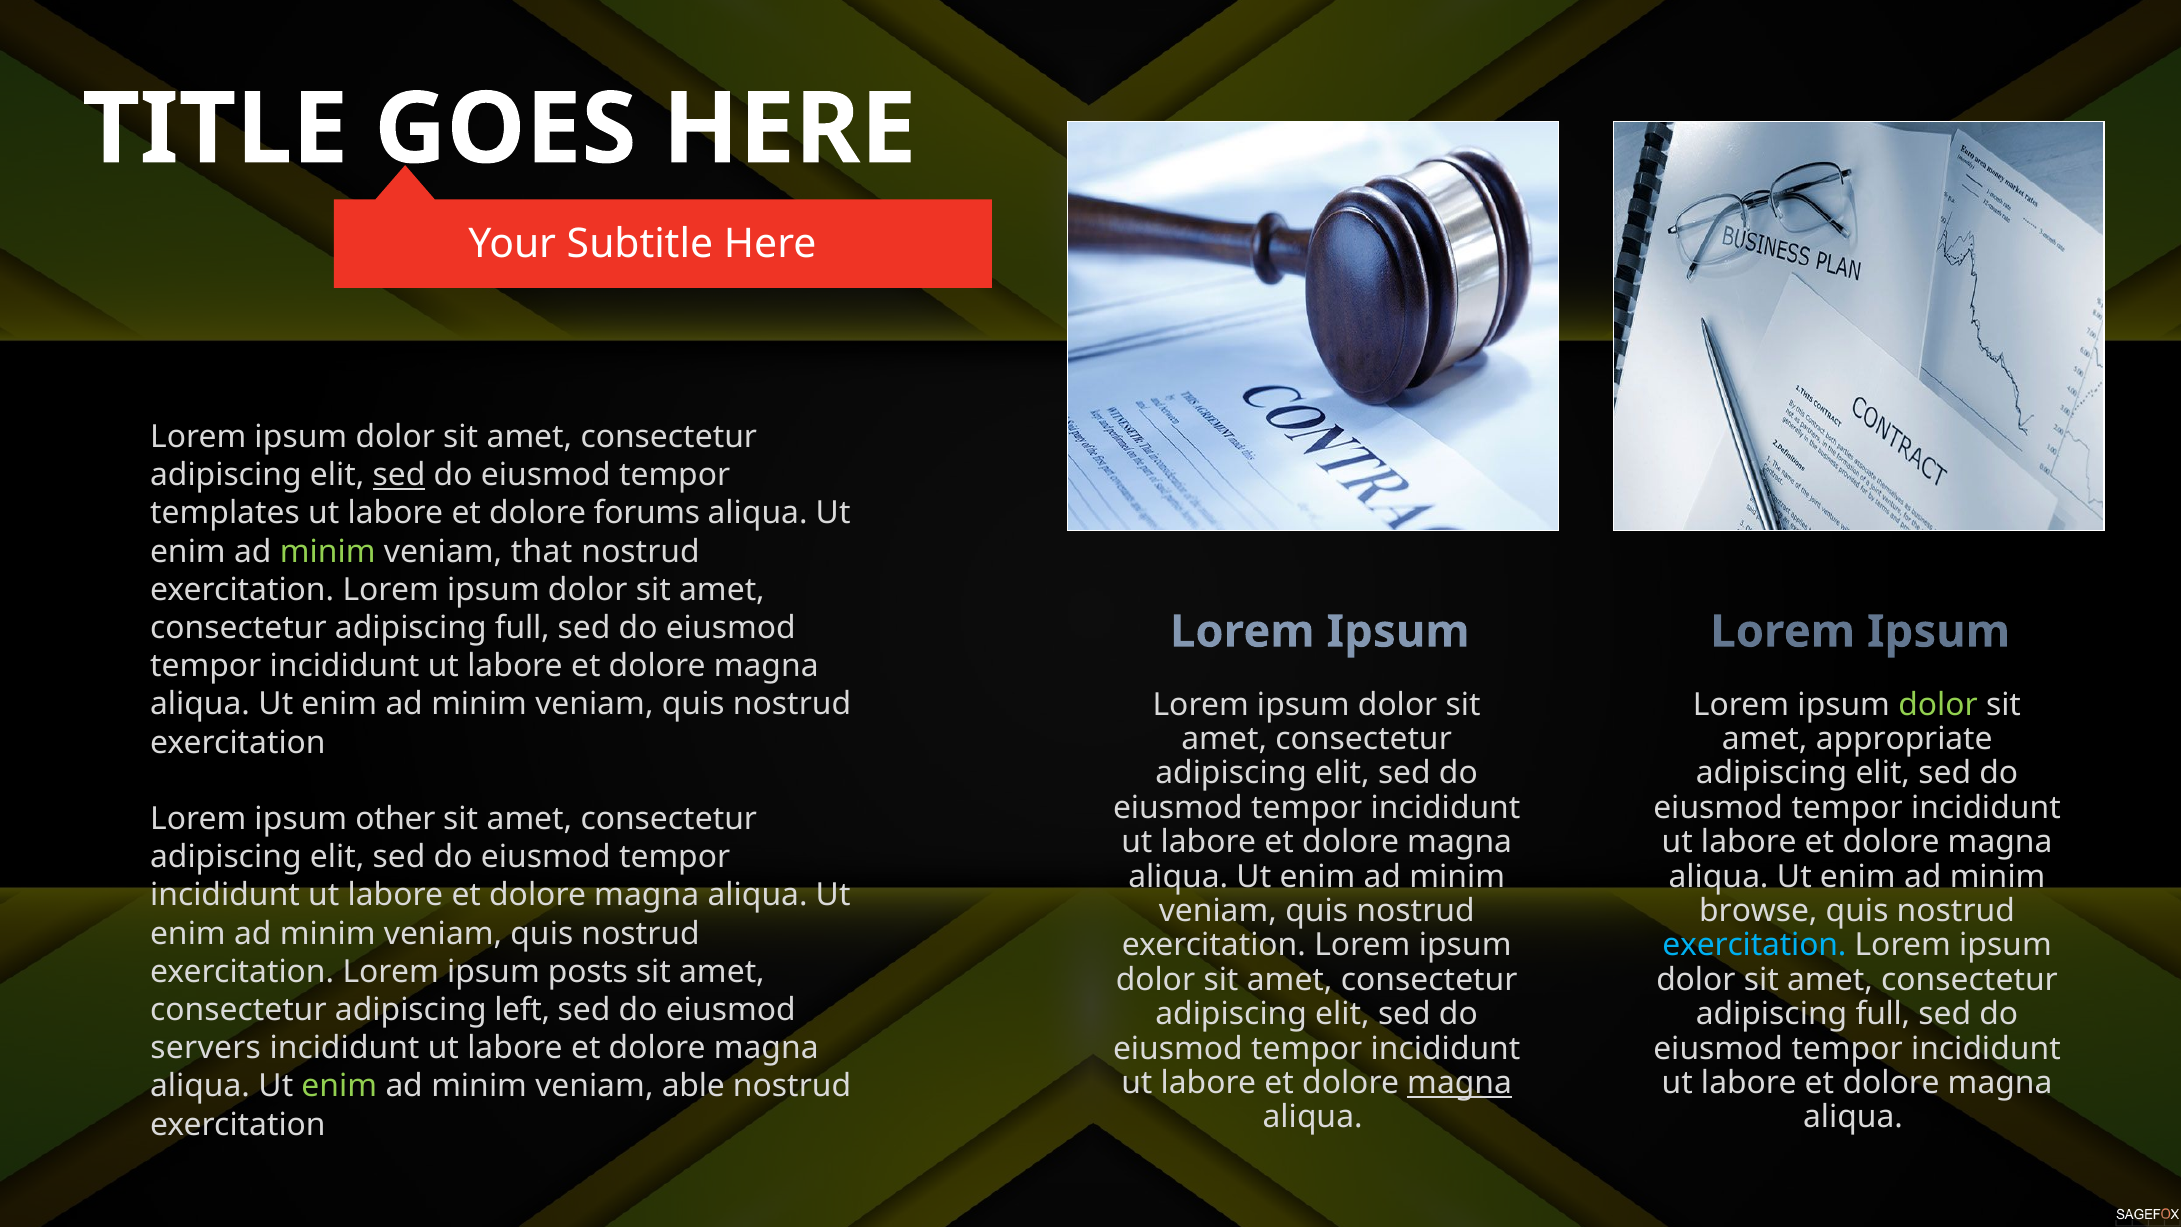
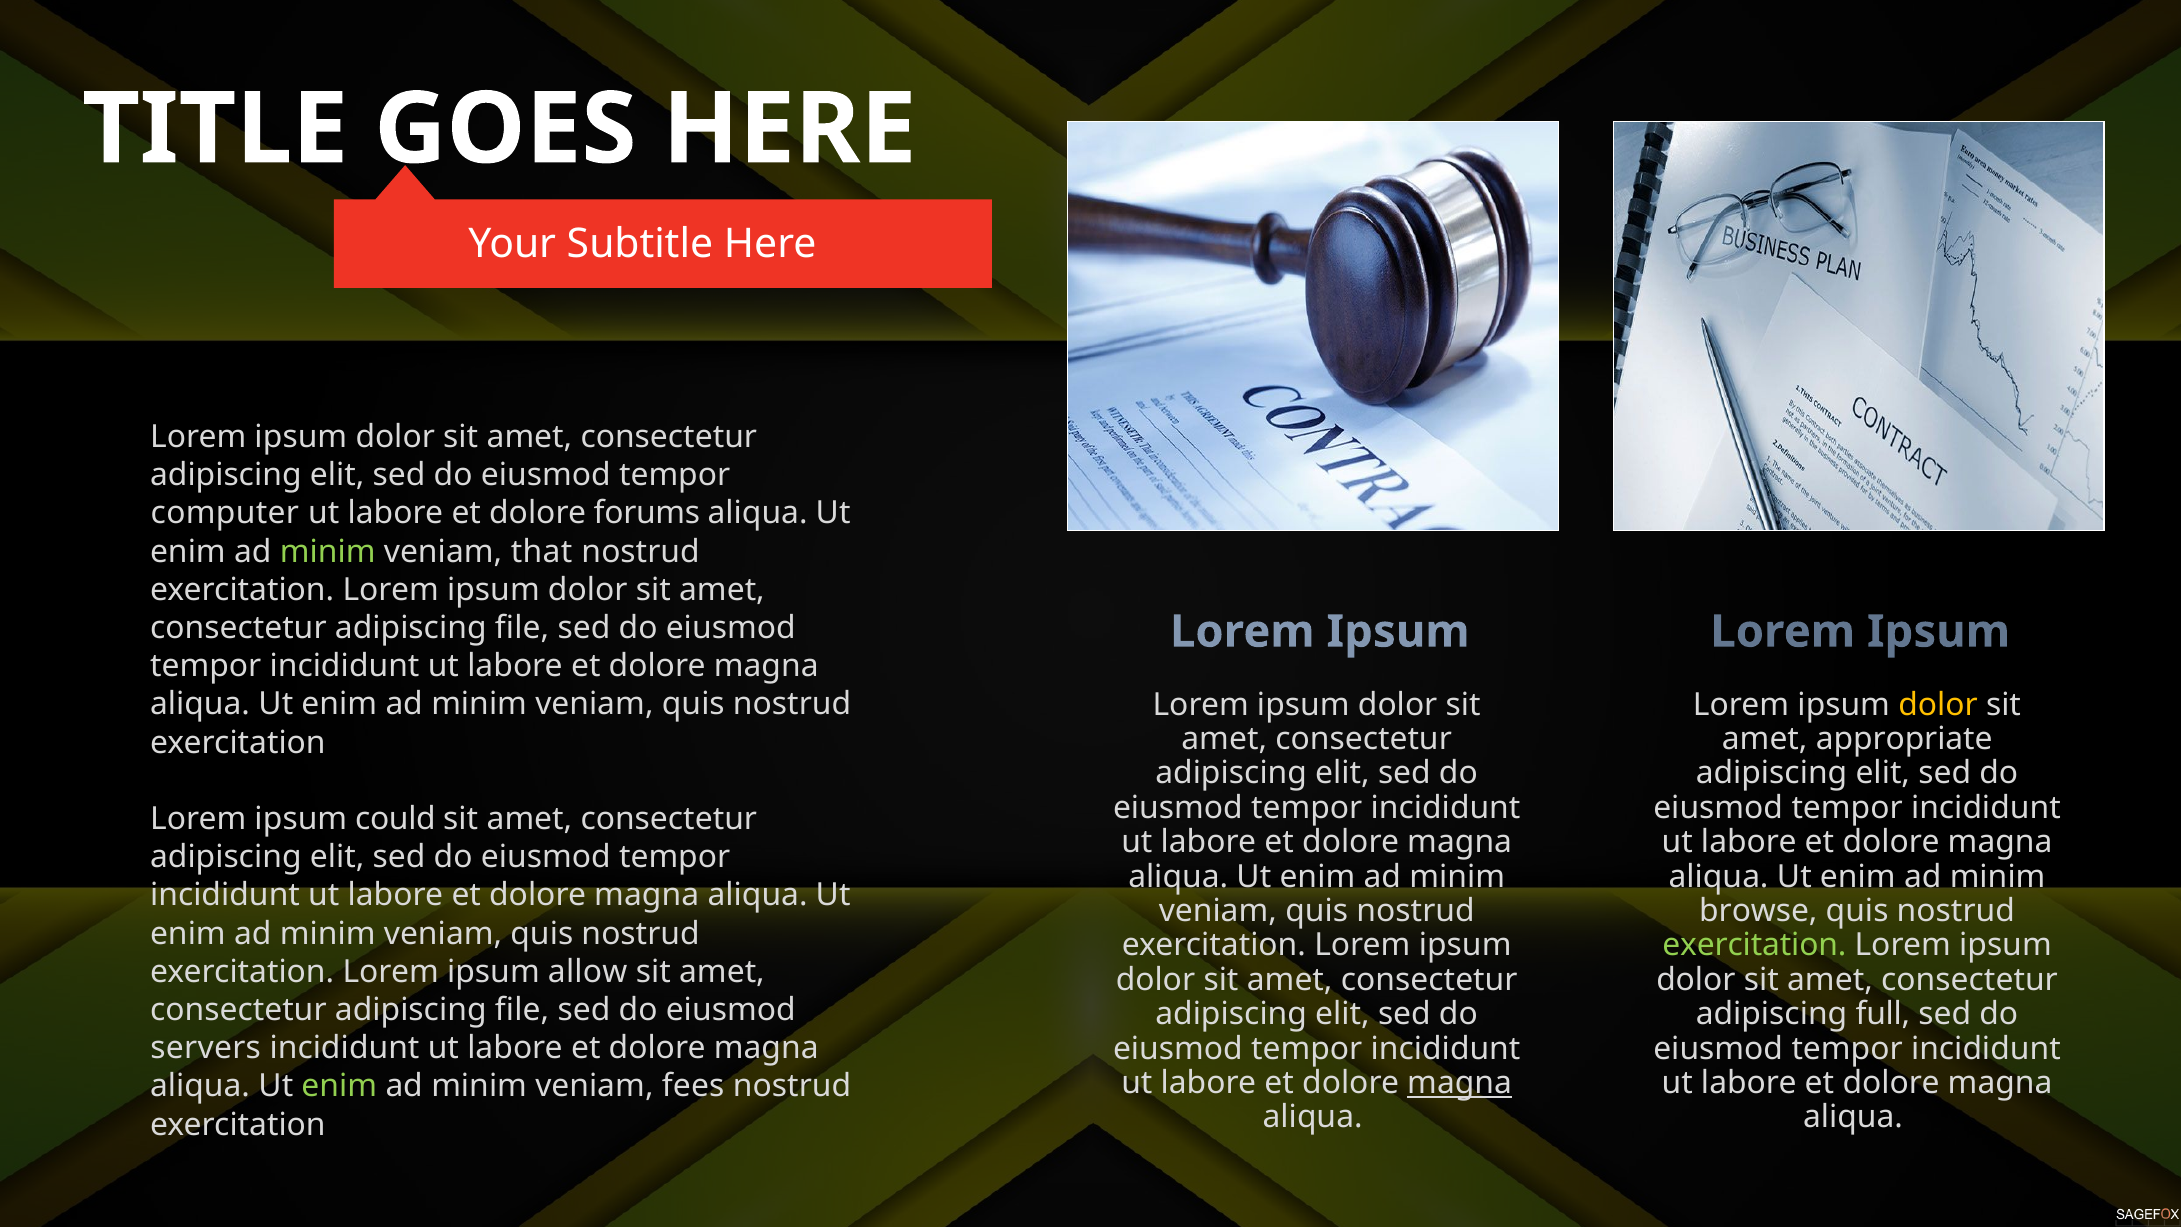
sed underline: present -> none (399, 475)
templates: templates -> computer (225, 513)
full: full -> file (522, 628)
dolor colour: light green -> yellow (1938, 704)
other: other -> could (395, 819)
exercitation colour: light blue -> light green (1754, 945)
posts: posts -> allow (588, 972)
left: left -> file (522, 1010)
able: able -> fees (693, 1086)
